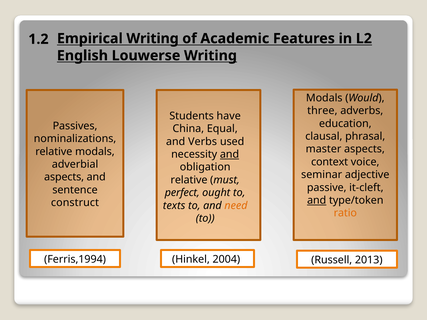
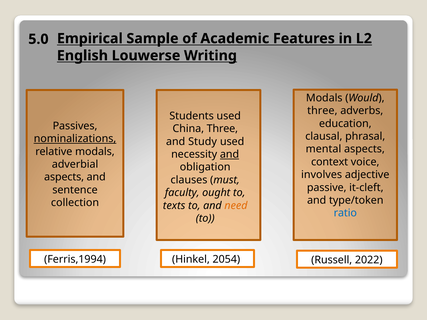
Empirical Writing: Writing -> Sample (152, 39)
1.2: 1.2 -> 5.0 (38, 39)
Students have: have -> used (229, 116)
China Equal: Equal -> Three (222, 129)
nominalizations underline: none -> present (75, 139)
Verbs: Verbs -> Study (203, 142)
master: master -> mental (324, 149)
seminar: seminar -> involves (322, 175)
relative: relative -> clauses (189, 180)
perfect: perfect -> faculty (182, 193)
and underline: present -> none (317, 200)
construct: construct -> collection (75, 203)
ratio colour: orange -> blue (345, 213)
2004: 2004 -> 2054 (226, 259)
2013: 2013 -> 2022 (369, 260)
